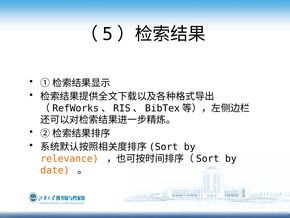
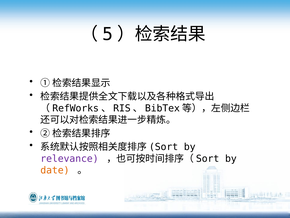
relevance colour: orange -> purple (69, 158)
